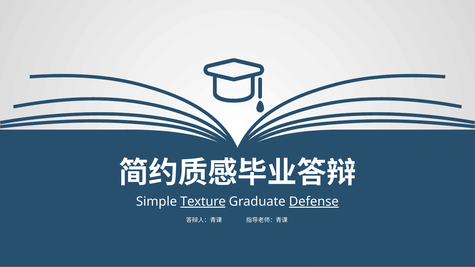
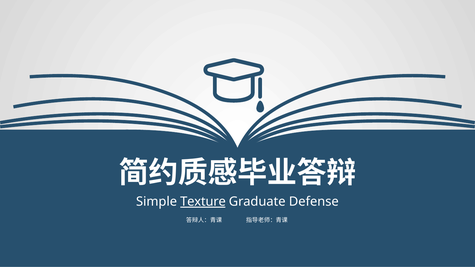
Defense underline: present -> none (314, 202)
